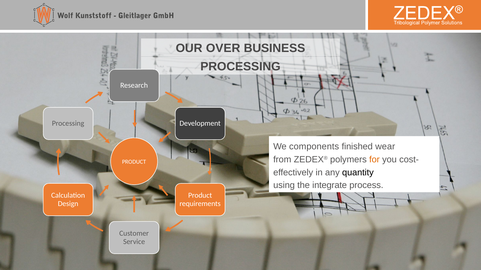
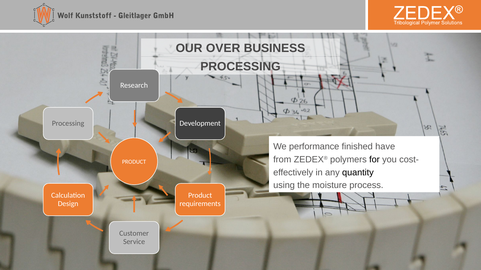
components: components -> performance (314, 147)
wear: wear -> have (385, 147)
for colour: orange -> black (374, 160)
integrate: integrate -> moisture (330, 186)
